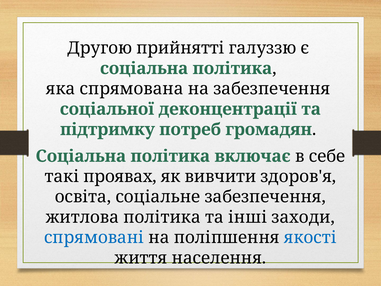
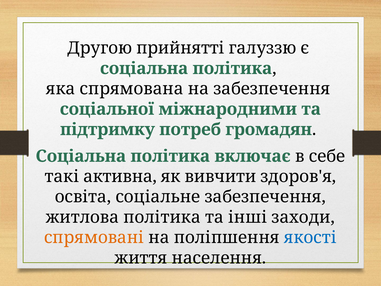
деконцентрації: деконцентрації -> міжнародними (228, 109)
проявах: проявах -> активна (120, 176)
спрямовані colour: blue -> orange (94, 237)
